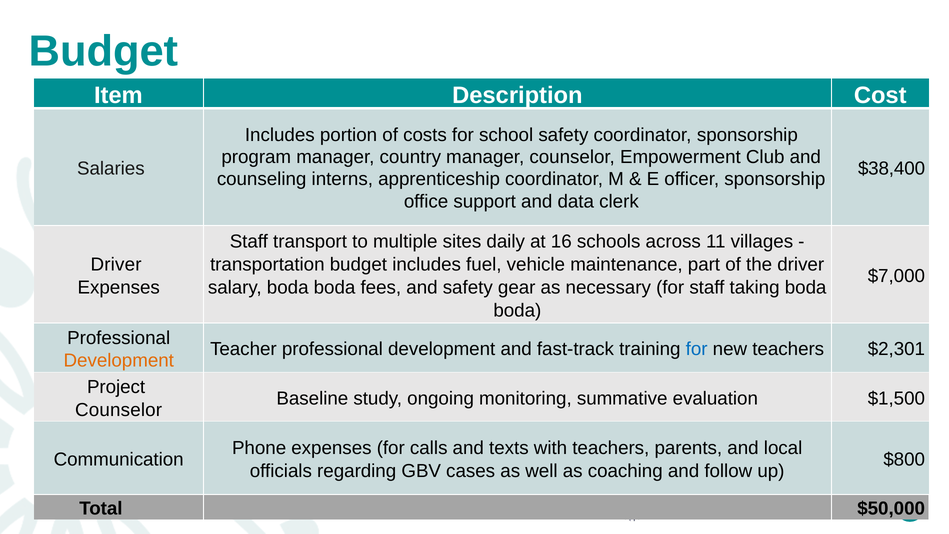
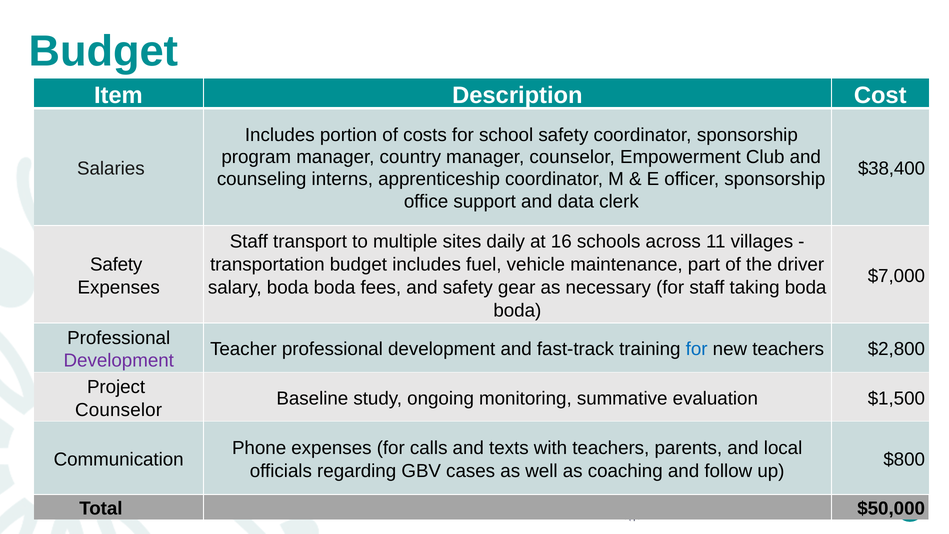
Driver: Driver -> Safety (116, 264)
$2,301: $2,301 -> $2,800 (896, 349)
Development colour: orange -> purple (119, 361)
